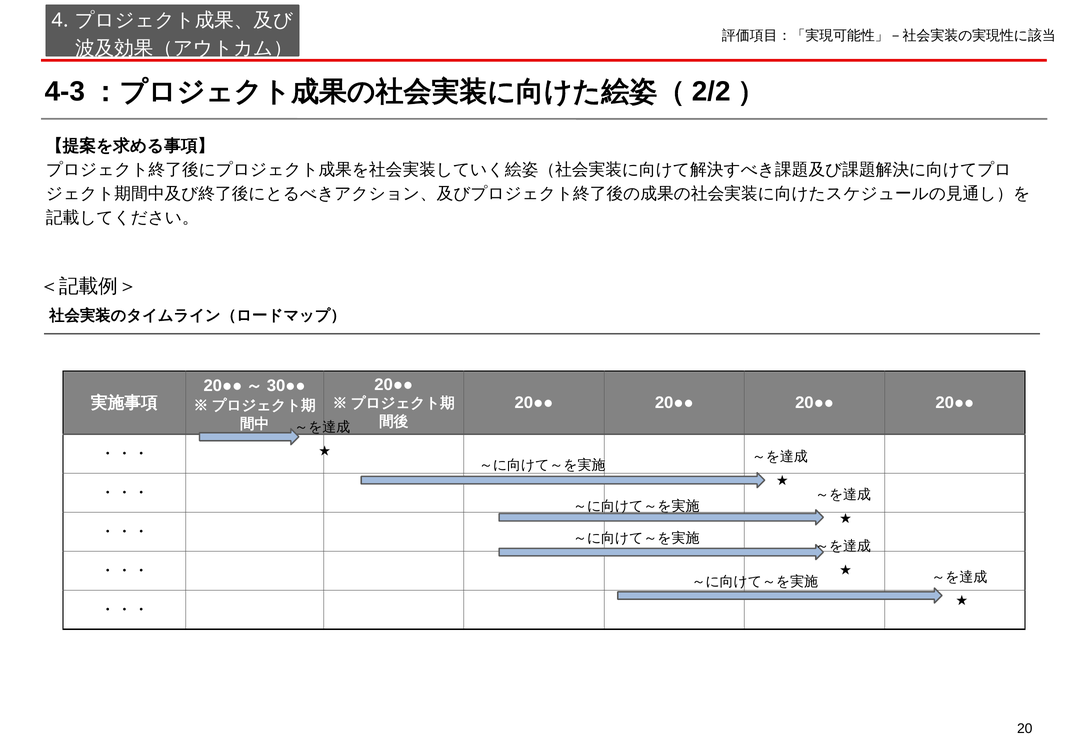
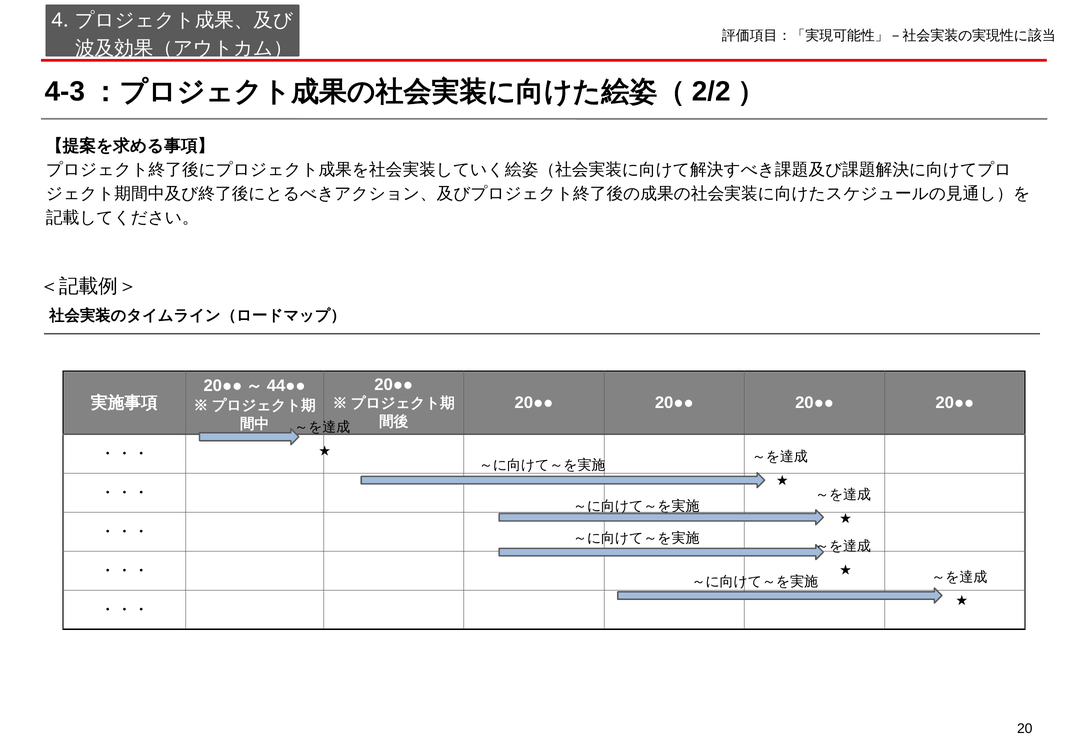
30●●: 30●● -> 44●● (286, 386)
